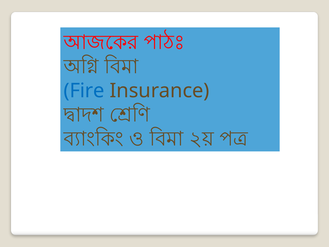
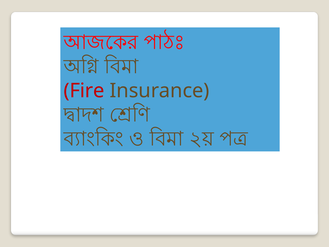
Fire colour: blue -> red (84, 91)
